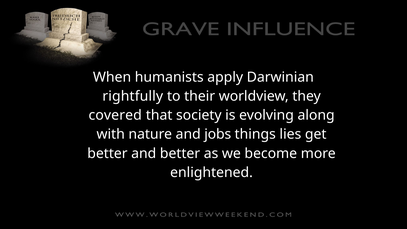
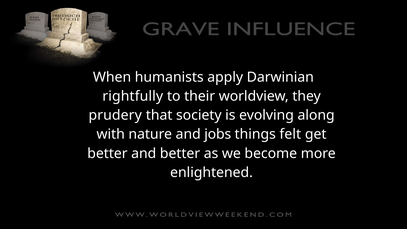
covered: covered -> prudery (115, 115)
lies: lies -> felt (290, 134)
